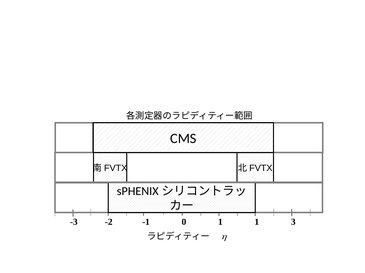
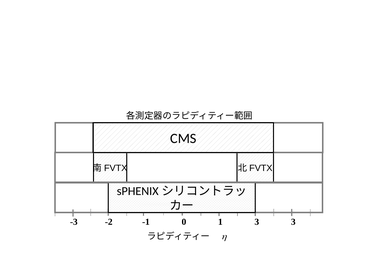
1 1: 1 -> 3 (257, 222)
